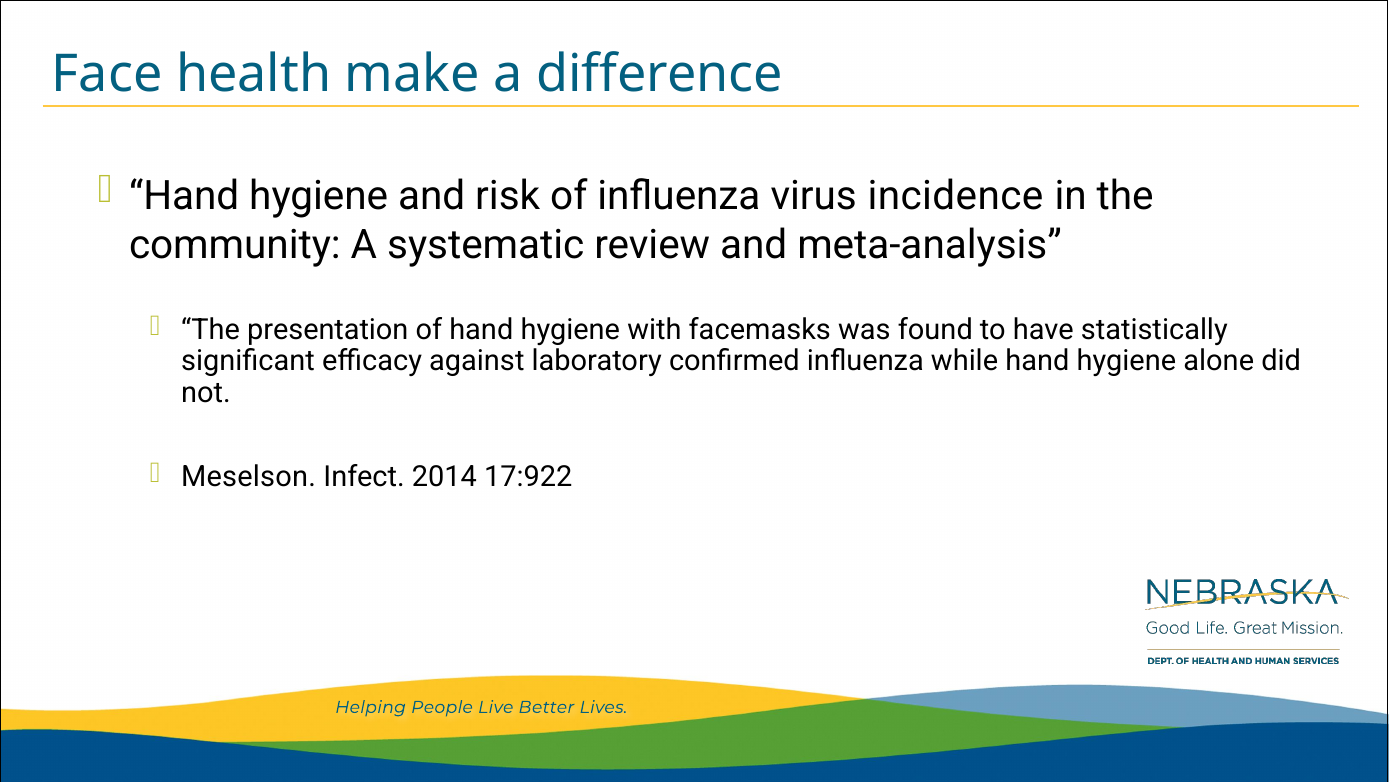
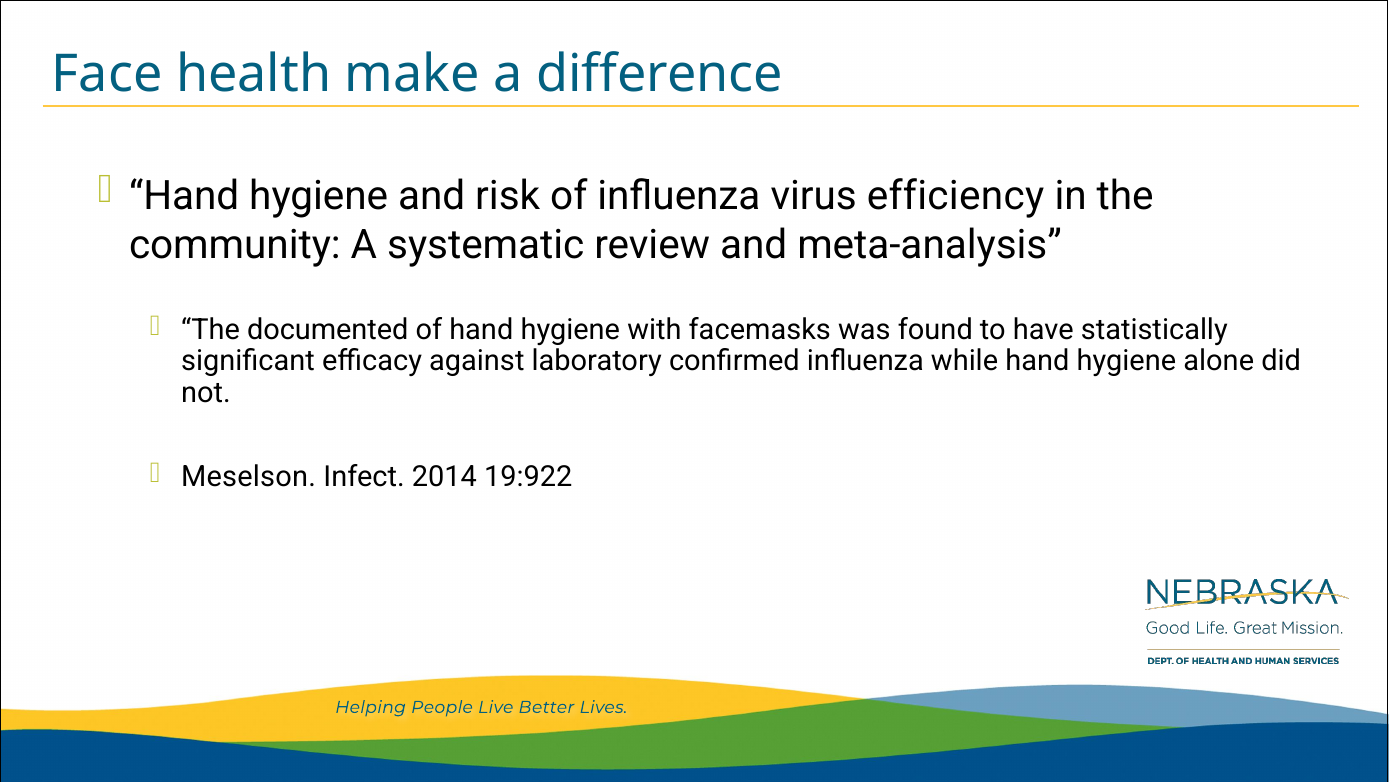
incidence: incidence -> efficiency (956, 196)
presentation: presentation -> documented (328, 330)
17:922: 17:922 -> 19:922 (528, 476)
